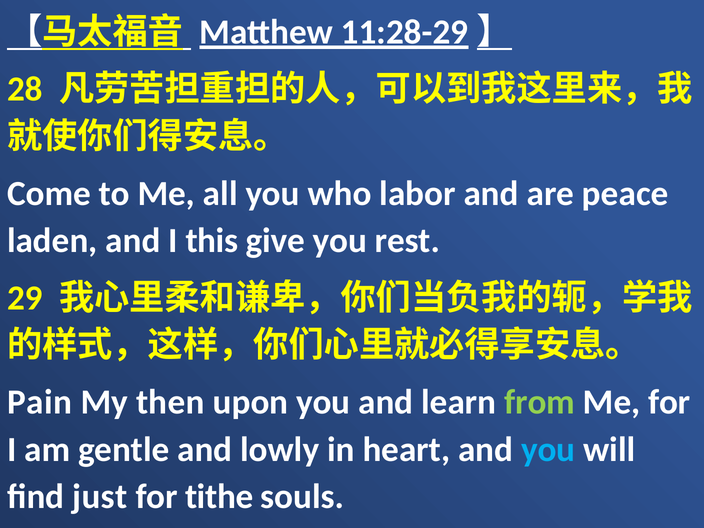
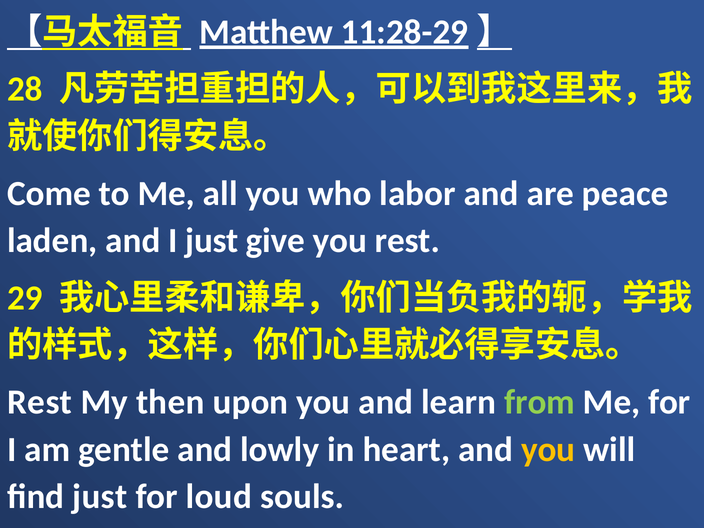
I this: this -> just (212, 241)
Pain: Pain -> Rest (40, 402)
you colour: light blue -> yellow (548, 450)
tithe: tithe -> loud (219, 497)
